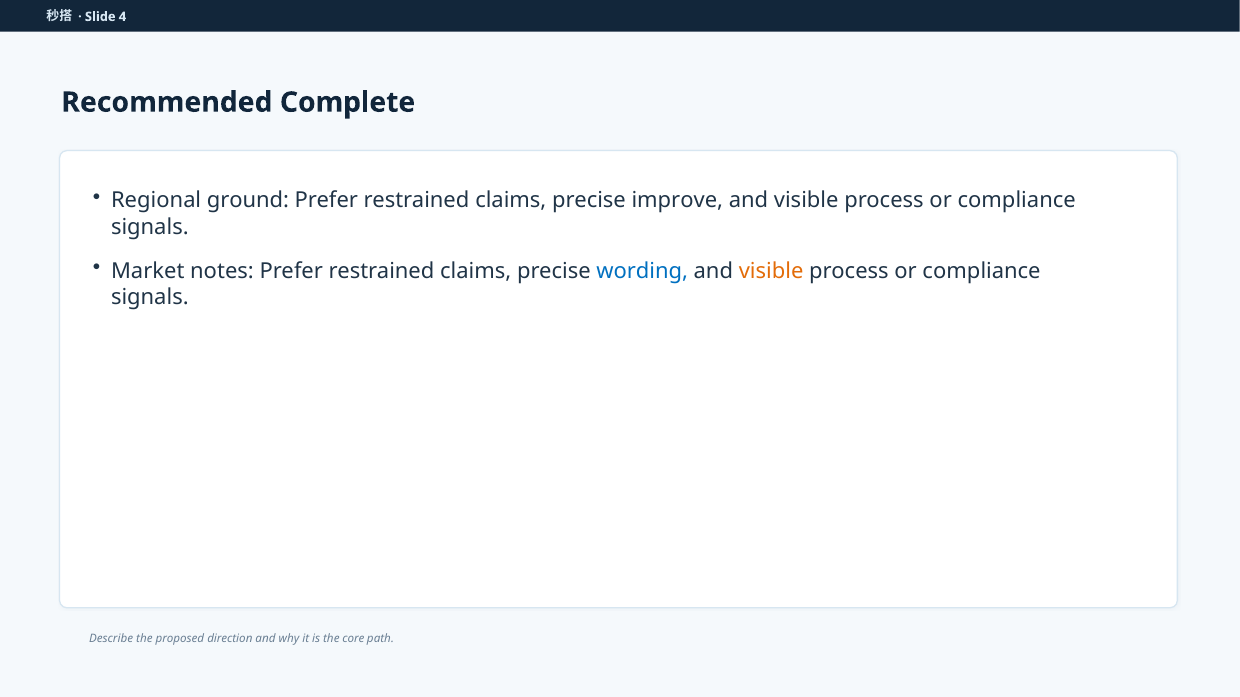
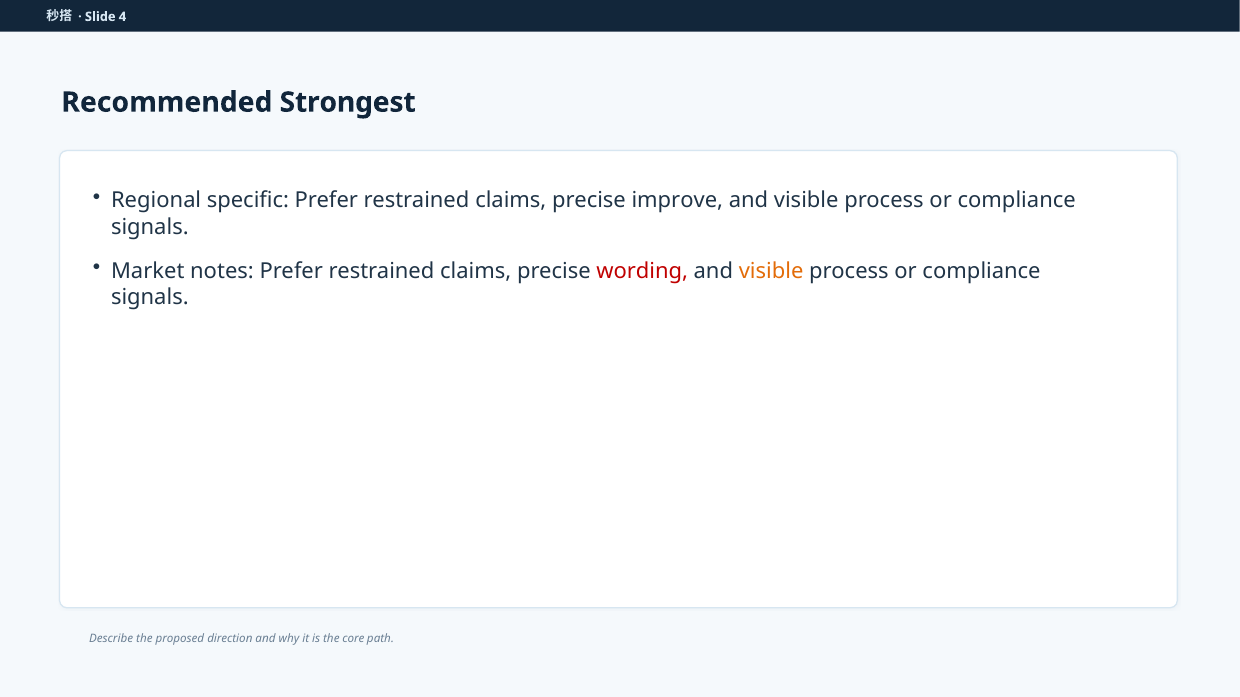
Complete: Complete -> Strongest (348, 102)
ground: ground -> specific (248, 201)
wording colour: blue -> red (642, 271)
